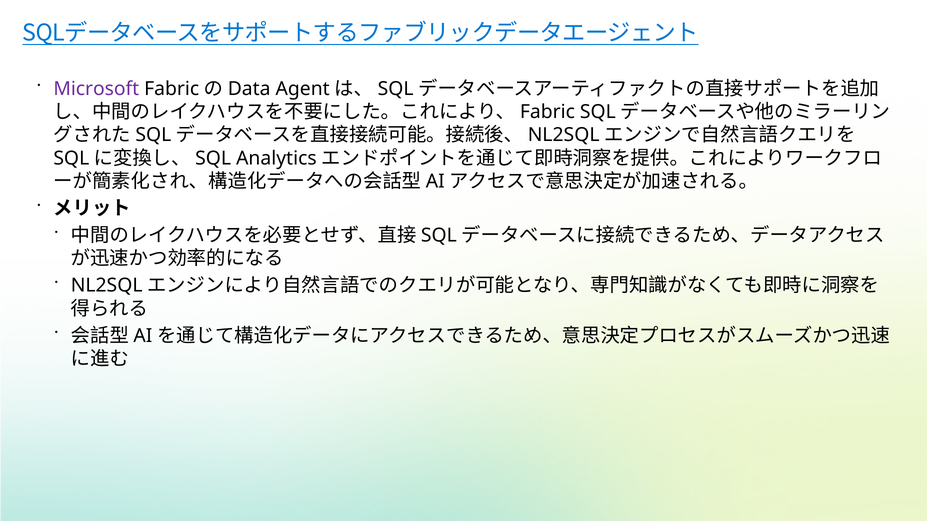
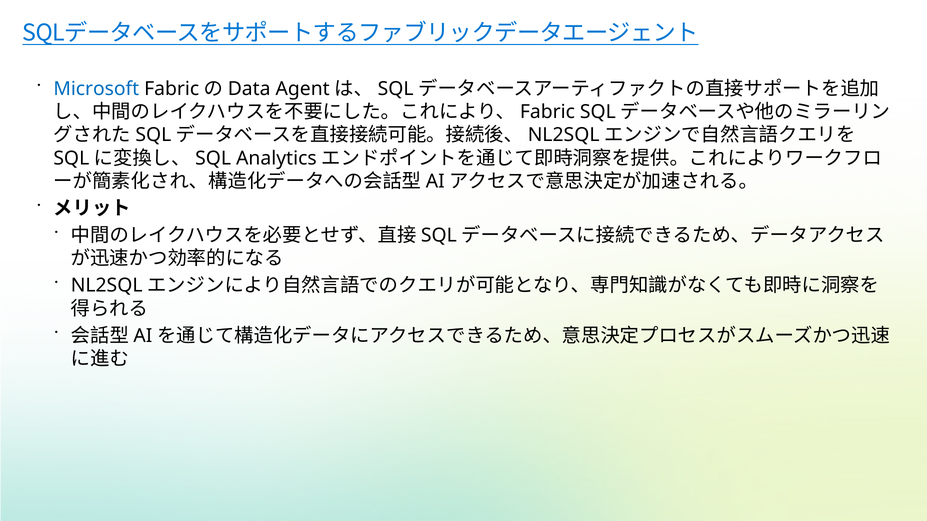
Microsoft colour: purple -> blue (96, 89)
